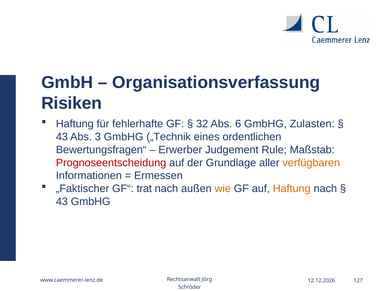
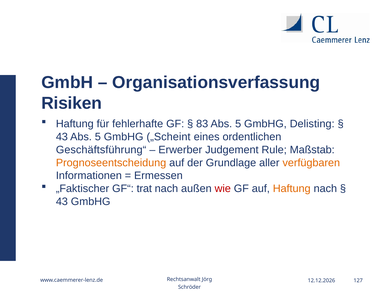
32: 32 -> 83 (202, 124)
6: 6 -> 5 (238, 124)
Zulasten: Zulasten -> Delisting (312, 124)
43 Abs 3: 3 -> 5 (98, 137)
„Technik: „Technik -> „Scheint (169, 137)
Bewertungsfragen“: Bewertungsfragen“ -> Geschäftsführung“ (101, 150)
Prognoseentscheidung colour: red -> orange (111, 163)
wie colour: orange -> red (223, 189)
